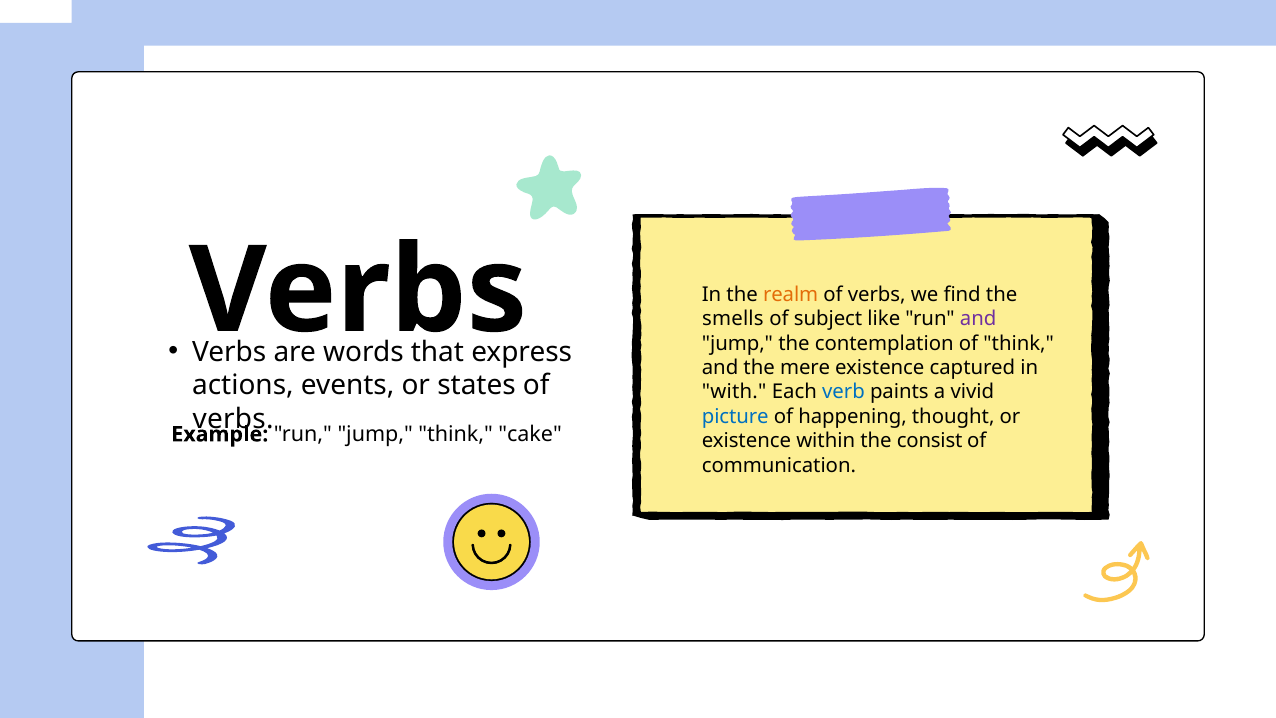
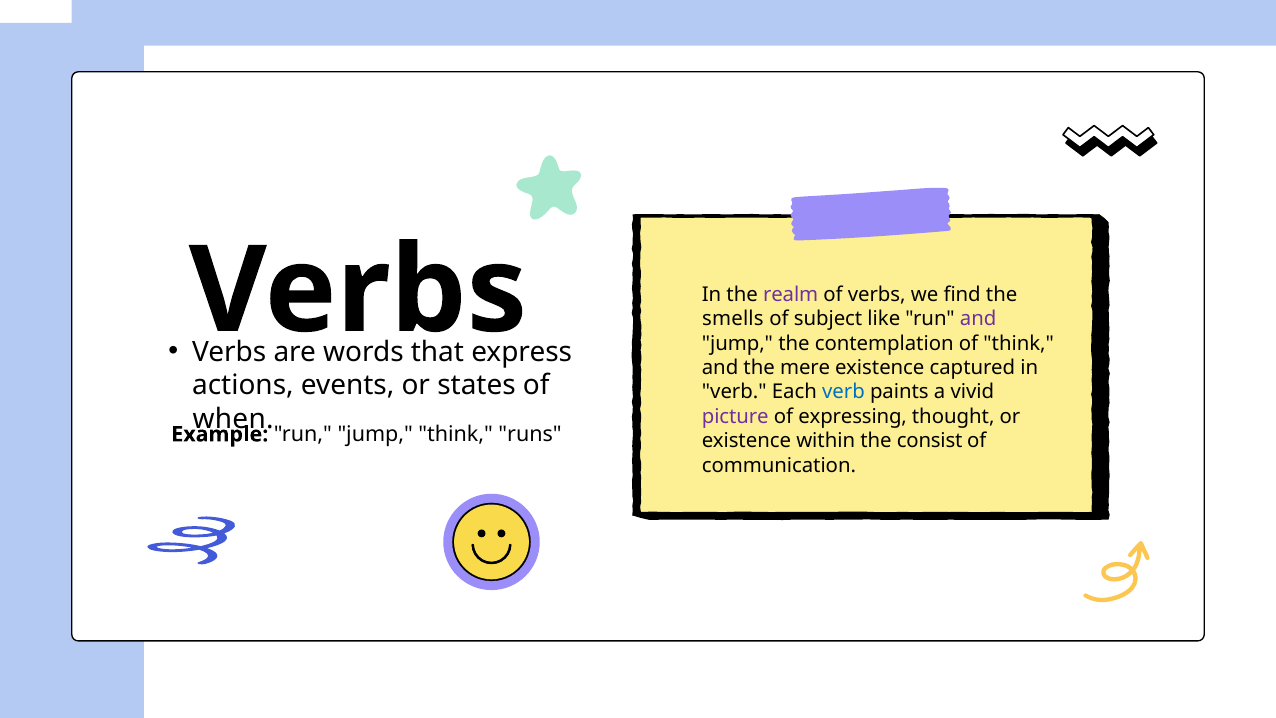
realm colour: orange -> purple (791, 294)
with: with -> verb (734, 392)
picture colour: blue -> purple (735, 416)
happening: happening -> expressing (853, 416)
verbs: verbs -> when (233, 419)
cake: cake -> runs (530, 434)
